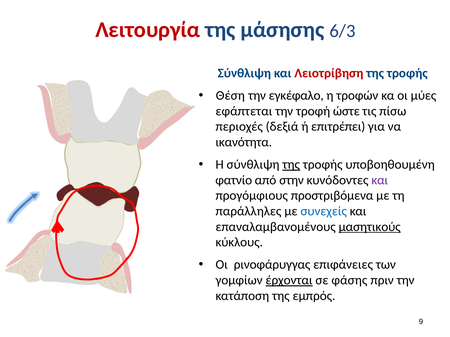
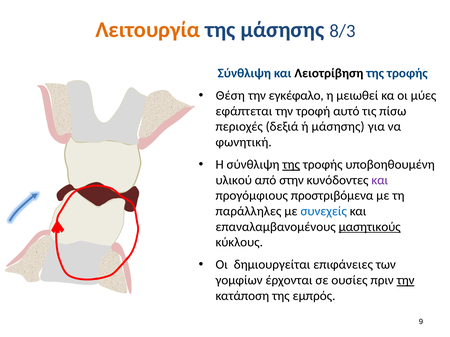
Λειτουργία colour: red -> orange (148, 30)
6/3: 6/3 -> 8/3 (343, 31)
Λειοτρίβηση colour: red -> black (329, 73)
τροφών: τροφών -> μειωθεί (357, 96)
ώστε: ώστε -> αυτό (346, 111)
ή επιτρέπει: επιτρέπει -> μάσησης (338, 127)
ικανότητα: ικανότητα -> φωνητική (244, 142)
φατνίο: φατνίο -> υλικού (234, 180)
ρινοφάρυγγας: ρινοφάρυγγας -> δημιουργείται (272, 265)
έρχονται underline: present -> none (289, 281)
φάσης: φάσης -> ουσίες (349, 281)
την underline: none -> present (406, 281)
